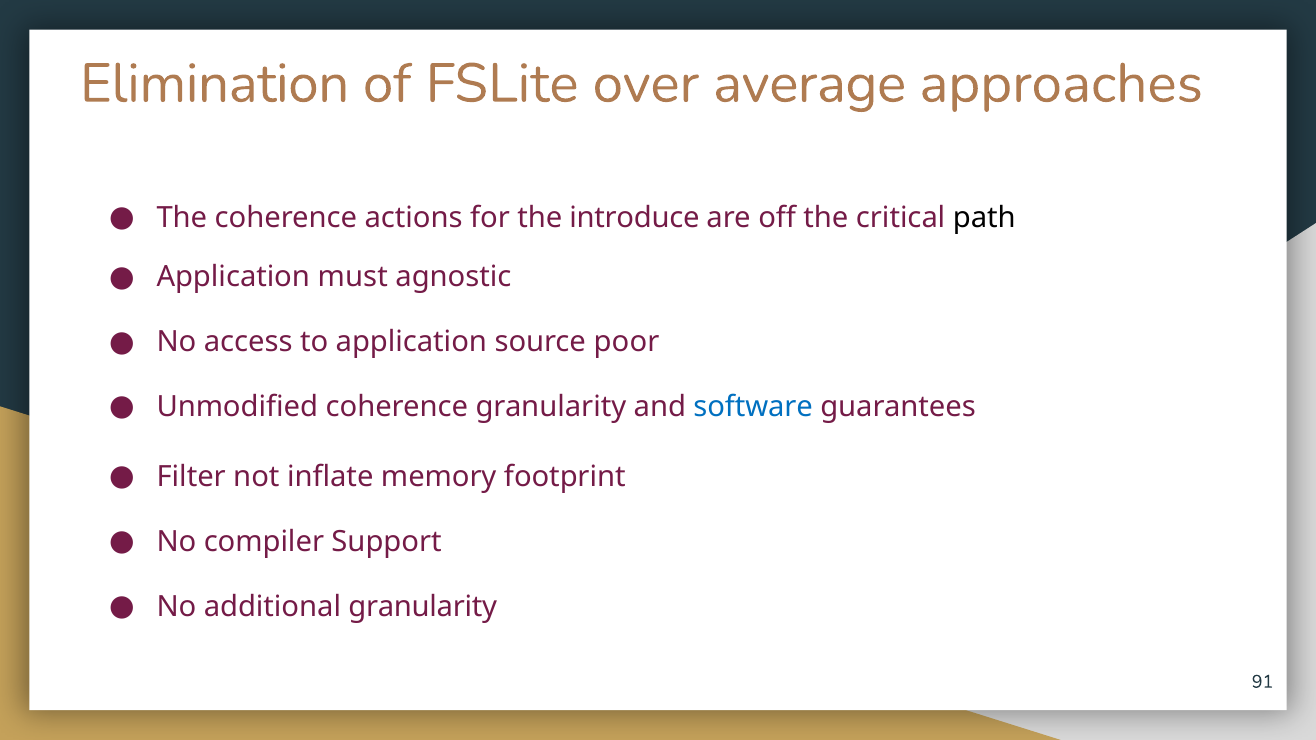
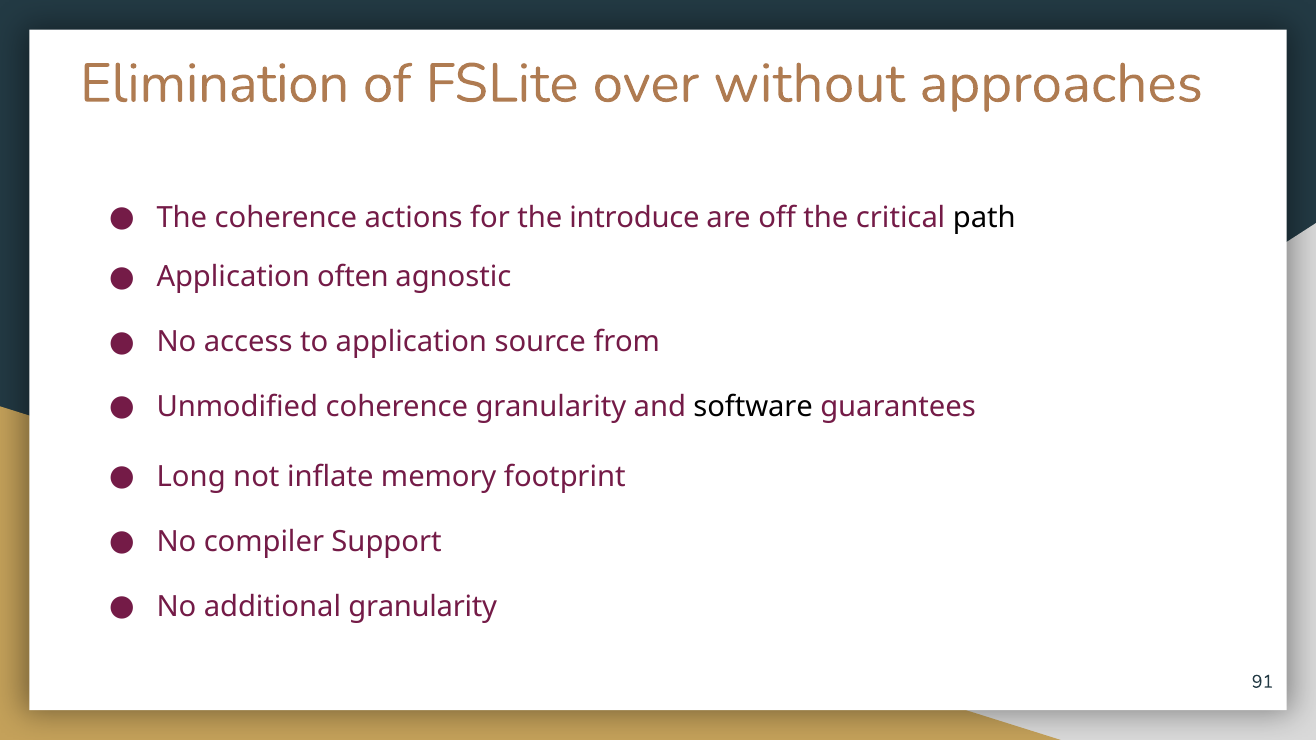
average: average -> without (809, 84)
must: must -> often (353, 277)
poor: poor -> from (627, 342)
software colour: blue -> black (753, 407)
Filter: Filter -> Long (191, 477)
